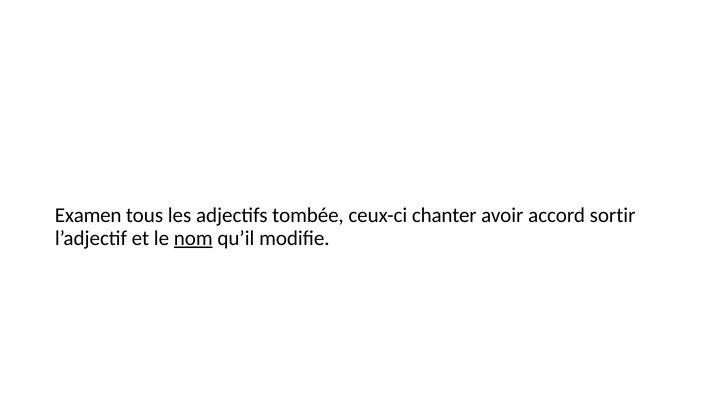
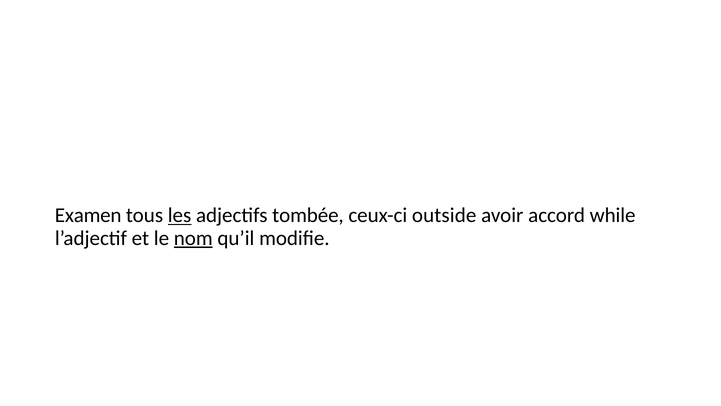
les underline: none -> present (180, 215)
chanter: chanter -> outside (444, 215)
sortir: sortir -> while (613, 215)
